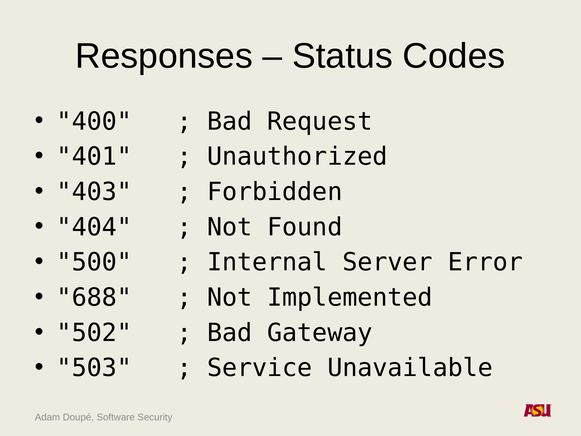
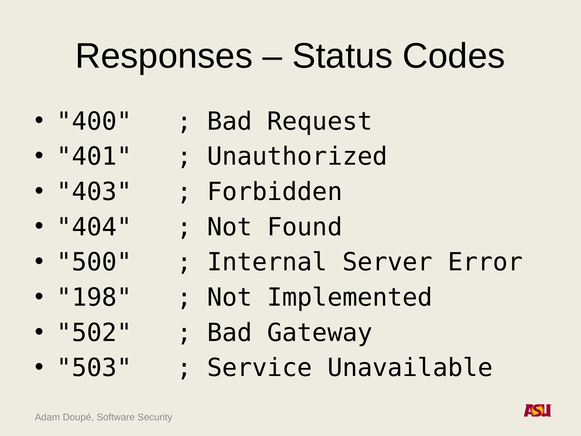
688: 688 -> 198 (94, 297)
